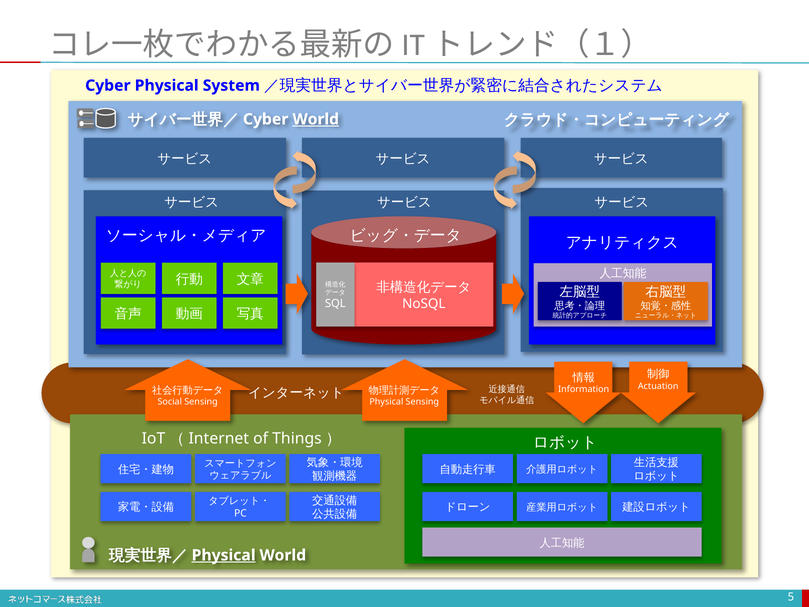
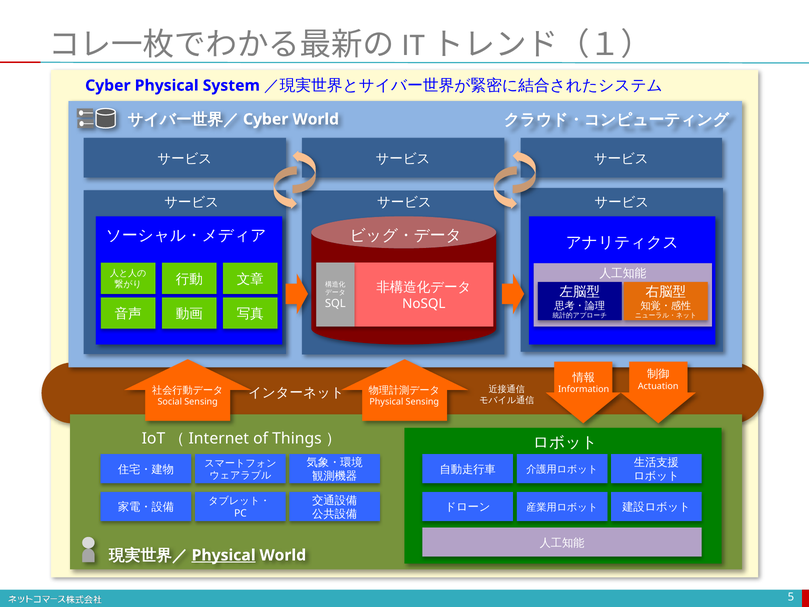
World underline: present -> none (316, 119)
